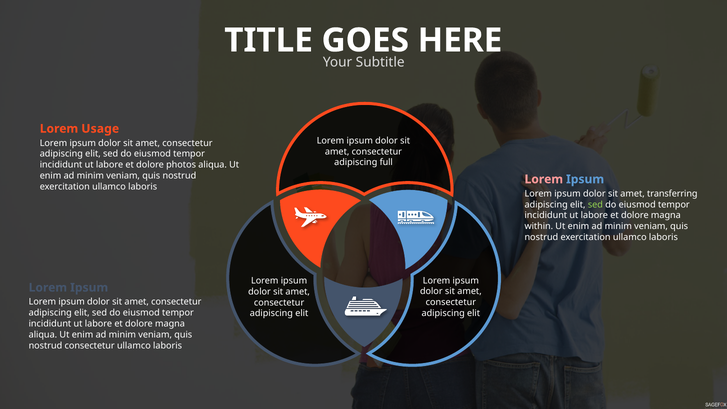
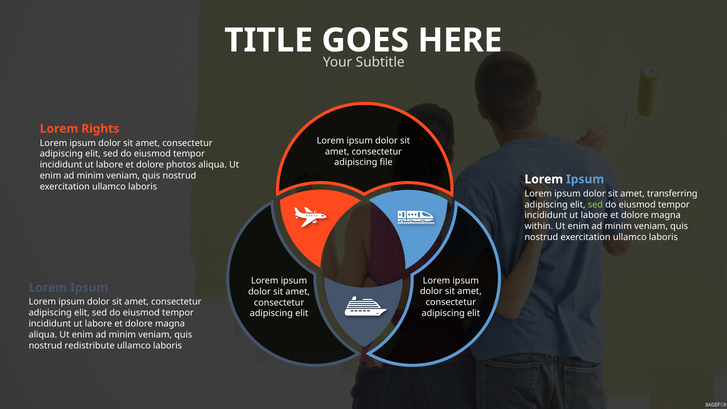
Usage: Usage -> Rights (100, 129)
full: full -> file (386, 162)
Lorem colour: pink -> white (544, 179)
nostrud consectetur: consectetur -> redistribute (90, 346)
